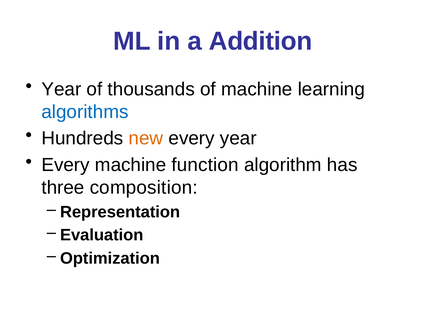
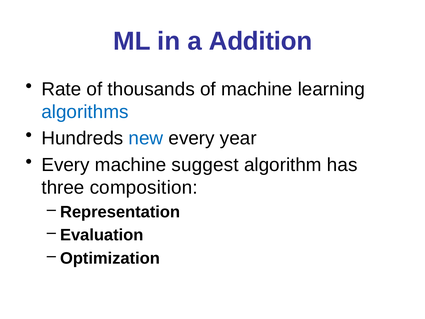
Year: Year -> Rate (61, 89)
new colour: orange -> blue (146, 138)
function: function -> suggest (205, 165)
